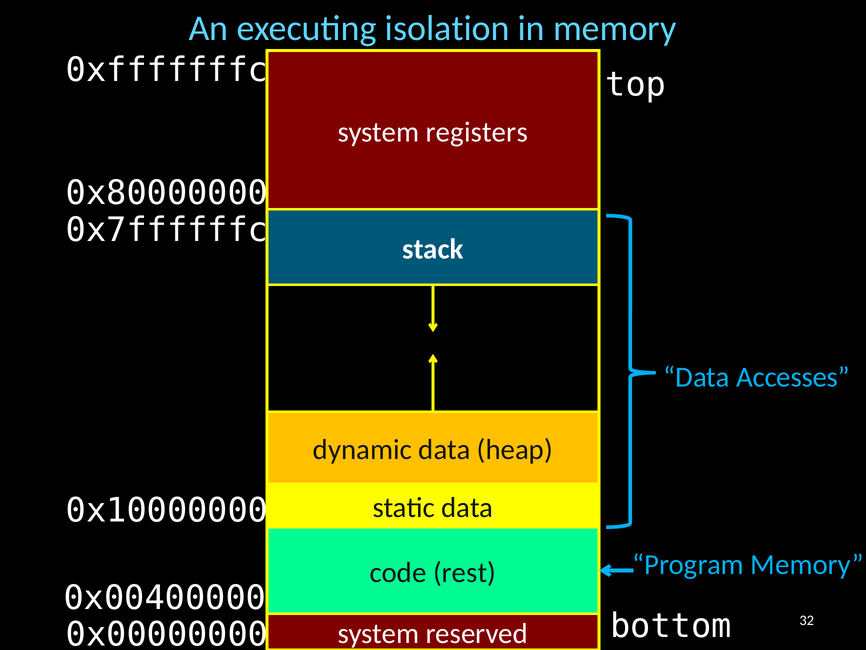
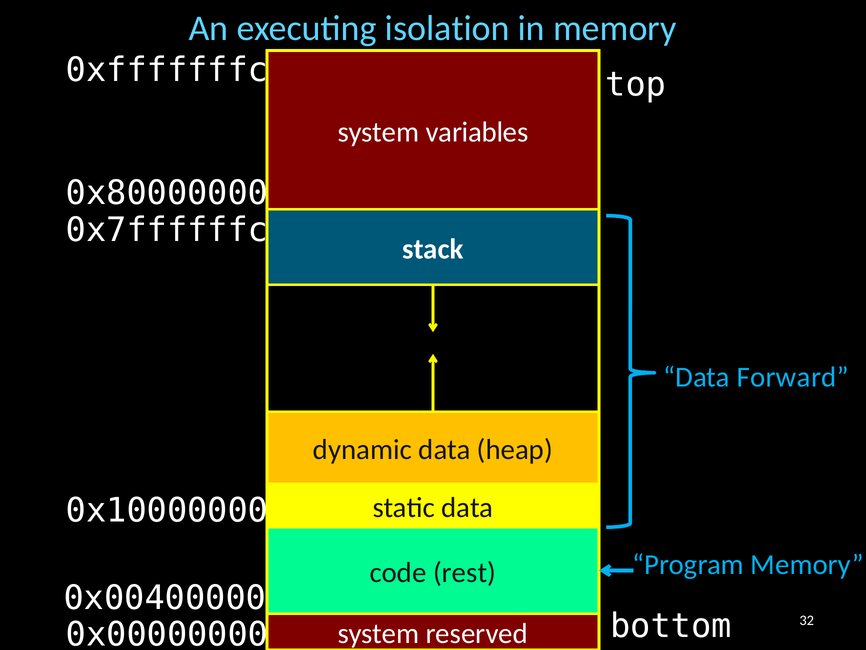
registers: registers -> variables (477, 132)
Accesses: Accesses -> Forward (793, 377)
